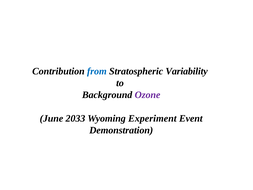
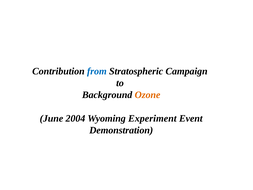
Variability: Variability -> Campaign (187, 71)
Ozone colour: purple -> orange (148, 95)
2033: 2033 -> 2004 (75, 118)
